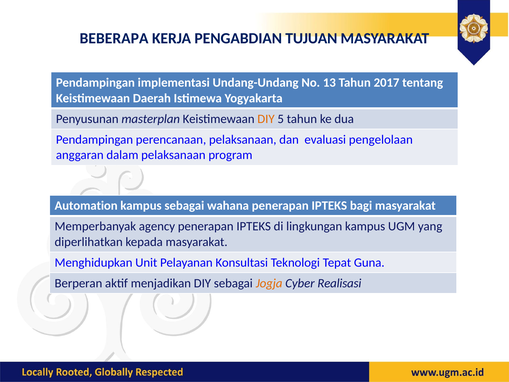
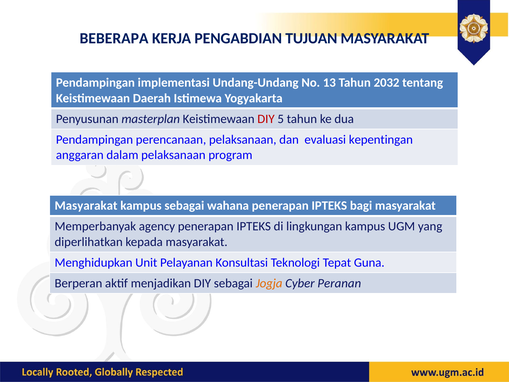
2017: 2017 -> 2032 (387, 83)
DIY colour: orange -> red (266, 119)
pengelolaan: pengelolaan -> kepentingan (381, 139)
Automation: Automation -> Masyarakat (86, 206)
Realisasi: Realisasi -> Peranan (339, 283)
